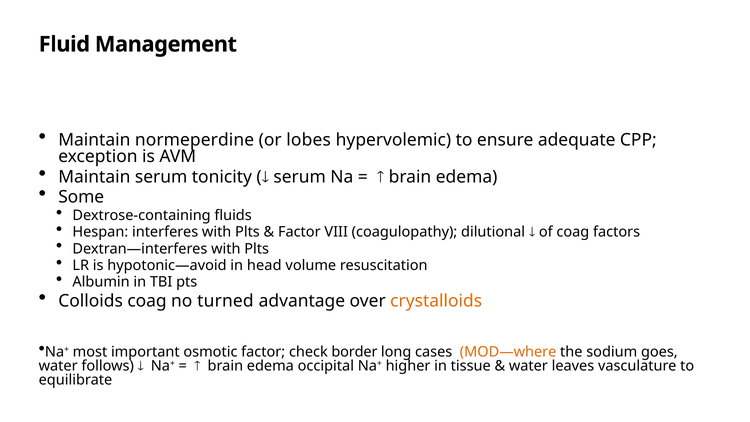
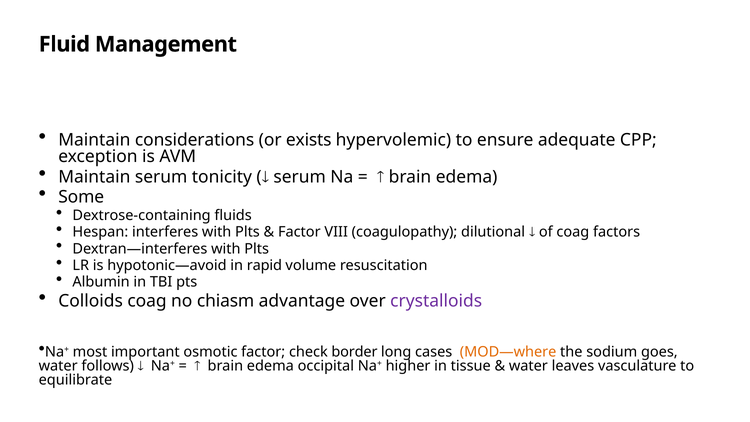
normeperdine: normeperdine -> considerations (195, 140)
lobes: lobes -> exists (309, 140)
head: head -> rapid (264, 265)
turned: turned -> chiasm (226, 301)
crystalloids colour: orange -> purple (436, 301)
